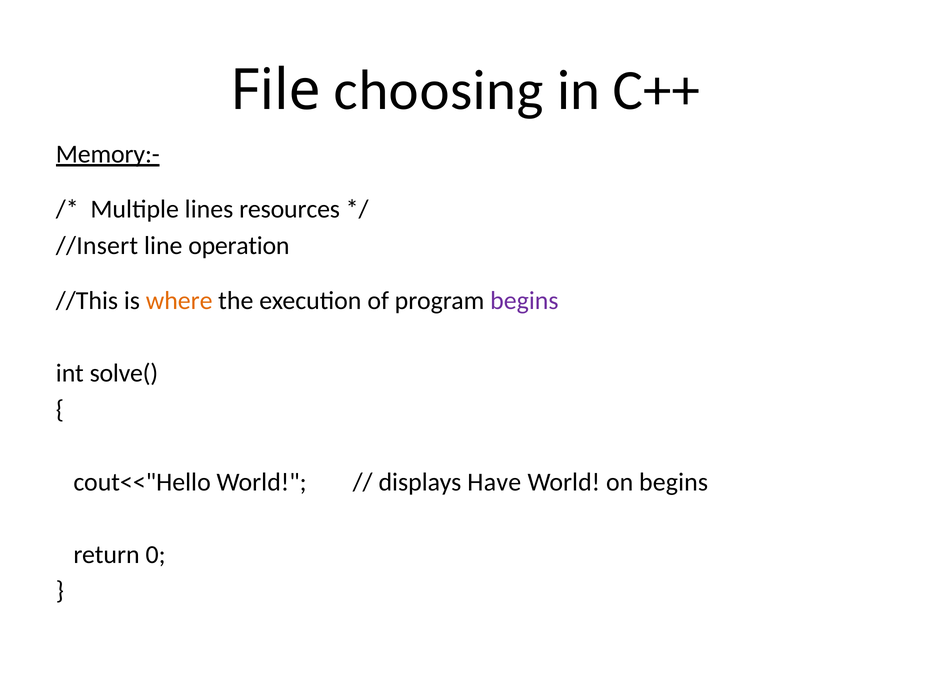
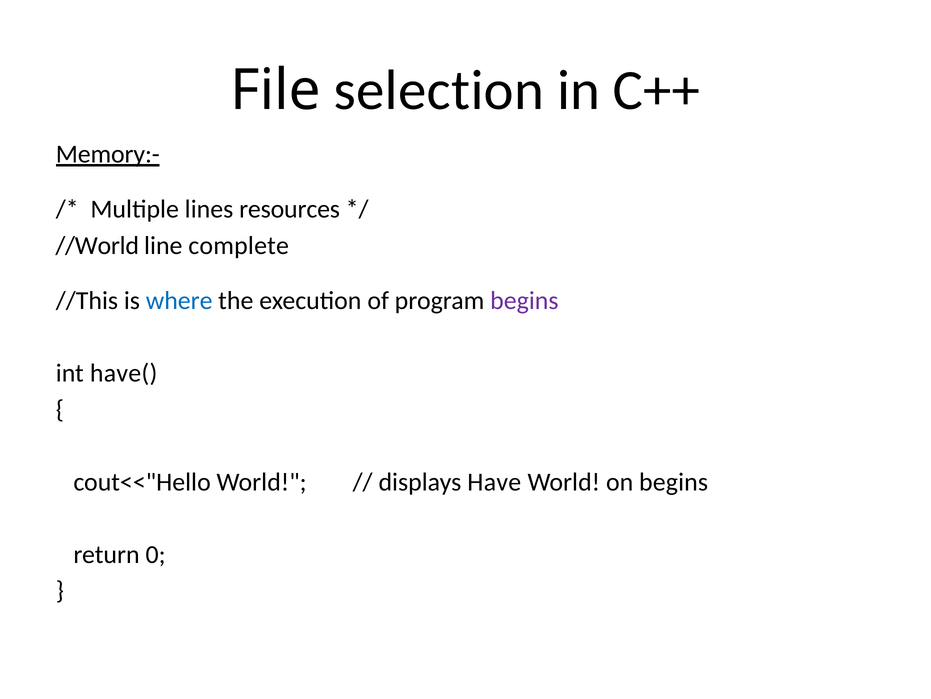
choosing: choosing -> selection (439, 90)
//Insert: //Insert -> //World (97, 245)
operation: operation -> complete (239, 245)
where colour: orange -> blue (179, 300)
solve(: solve( -> have( (124, 373)
